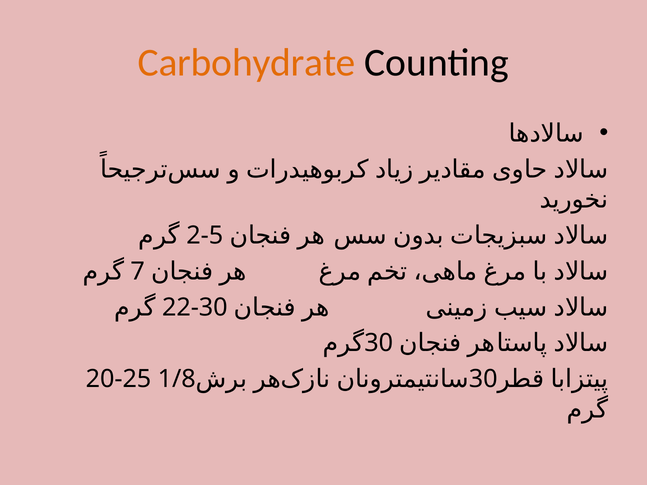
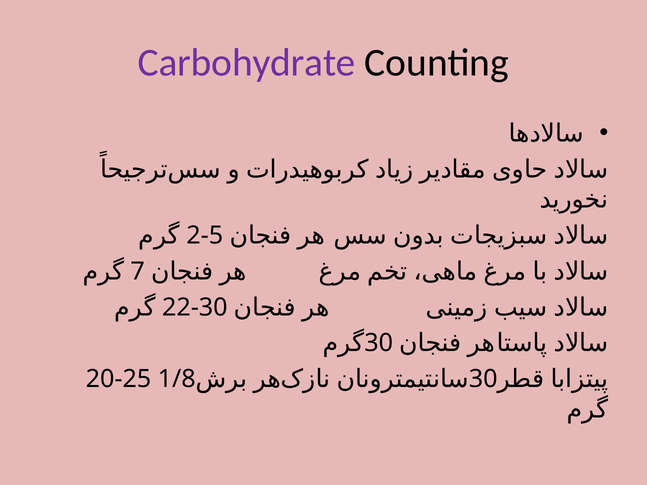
Carbohydrate colour: orange -> purple (247, 63)
